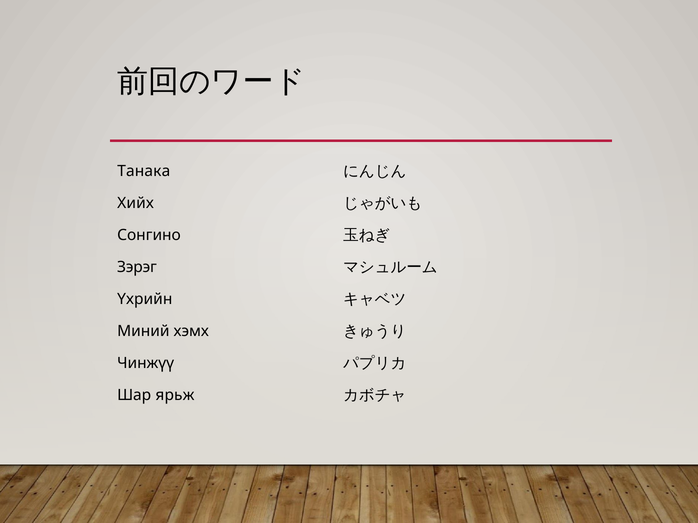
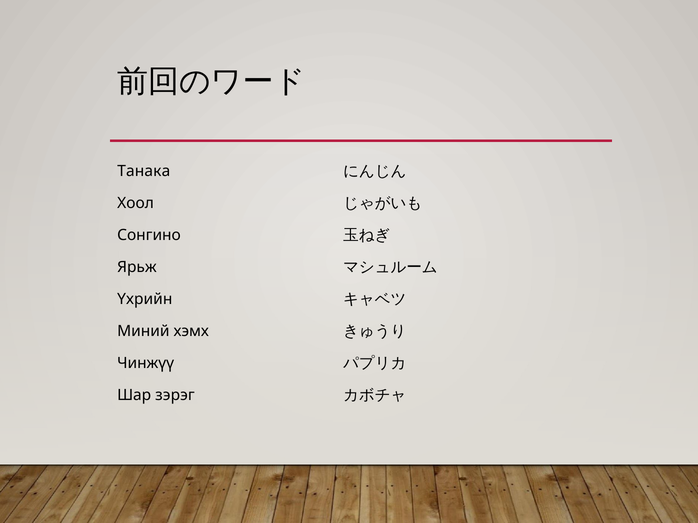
Хийх: Хийх -> Хоол (136, 203)
Зэрэг: Зэрэг -> Ярьж (137, 267)
ярьж: ярьж -> зэрэг (175, 396)
